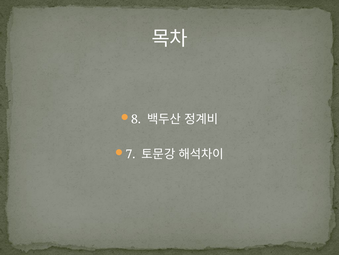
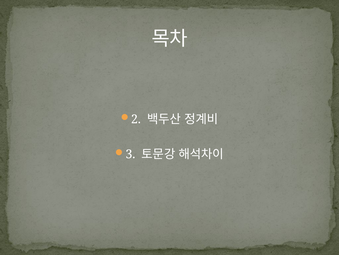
8: 8 -> 2 (136, 119)
7: 7 -> 3 (130, 154)
